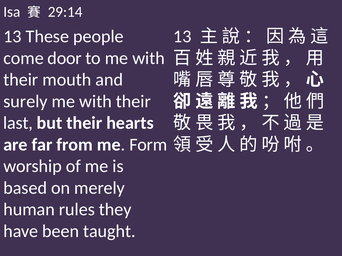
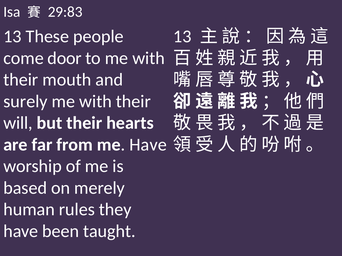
29:14: 29:14 -> 29:83 (65, 12)
last: last -> will (18, 123)
me Form: Form -> Have (148, 145)
